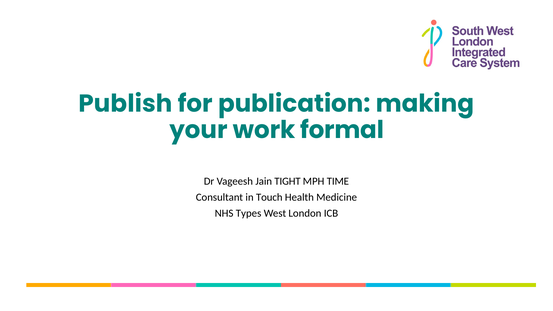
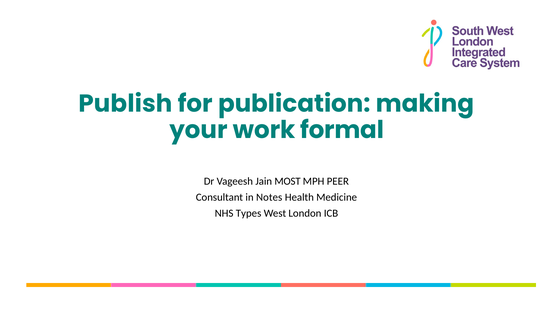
TIGHT: TIGHT -> MOST (288, 181)
TIME: TIME -> PEER (338, 181)
Touch: Touch -> Notes (269, 197)
